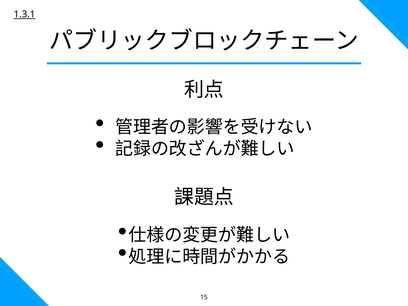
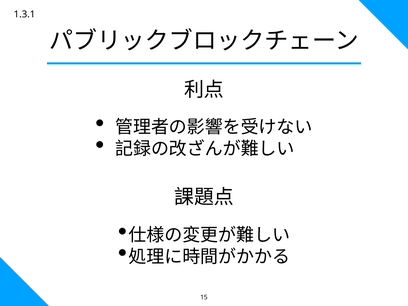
1.3.1 underline: present -> none (25, 14)
